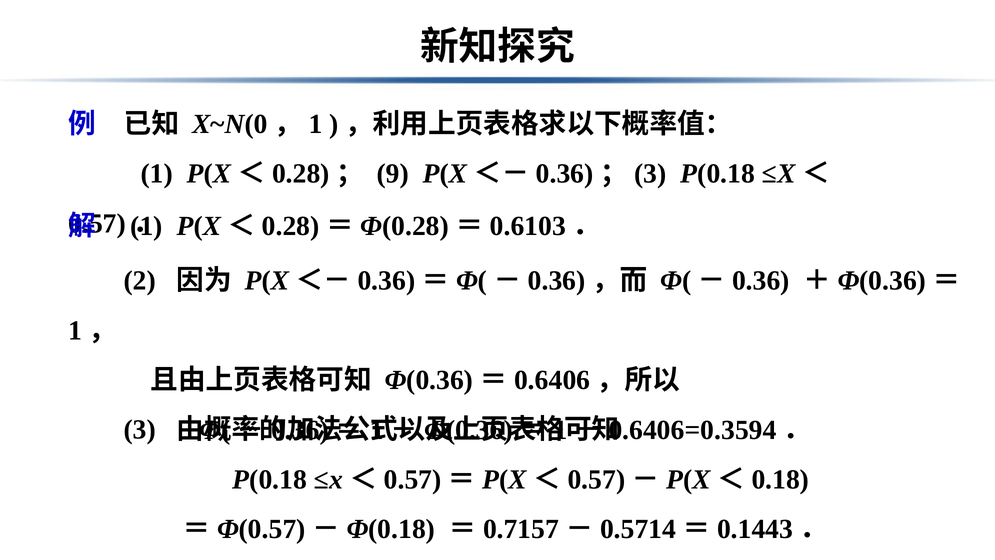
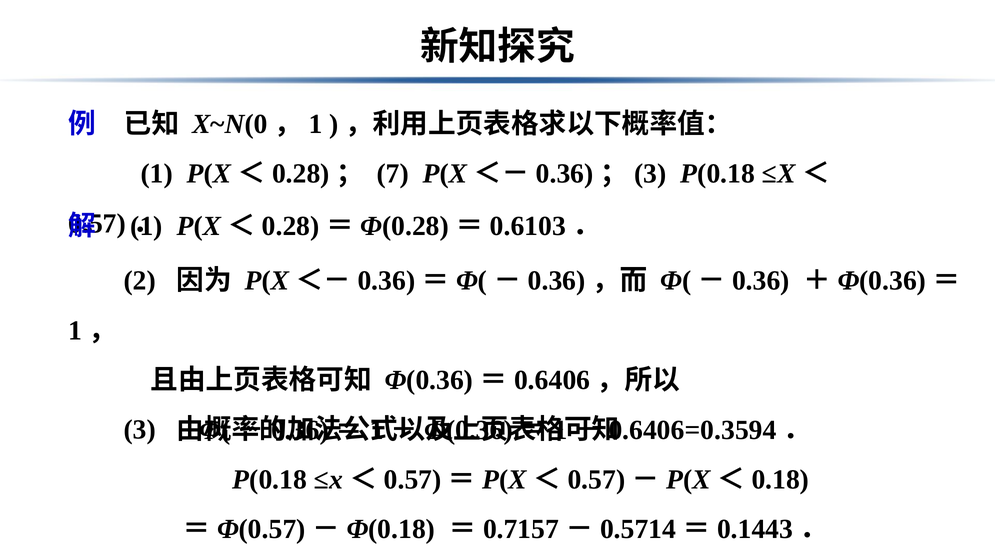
9: 9 -> 7 (393, 174)
